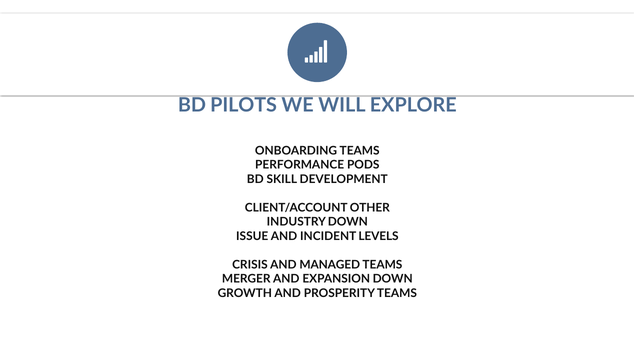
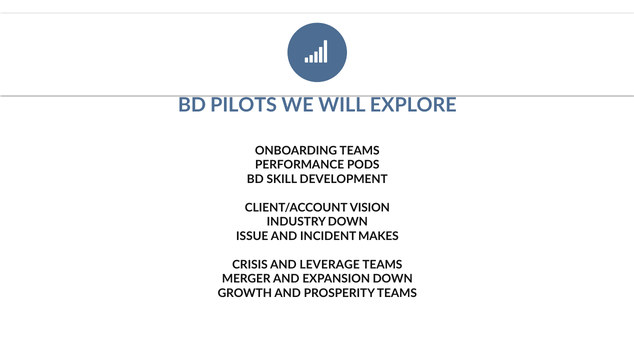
OTHER: OTHER -> VISION (370, 208)
LEVELS: LEVELS -> MAKES (378, 237)
MANAGED: MANAGED -> LEVERAGE (330, 265)
